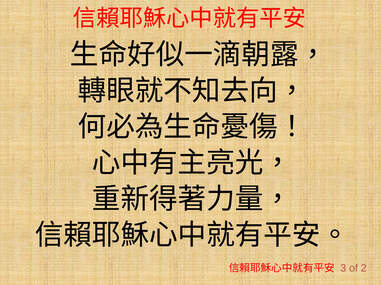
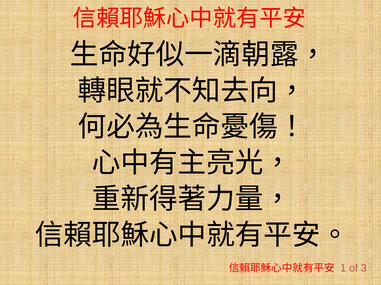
3: 3 -> 1 (343, 269)
2: 2 -> 3 (364, 269)
